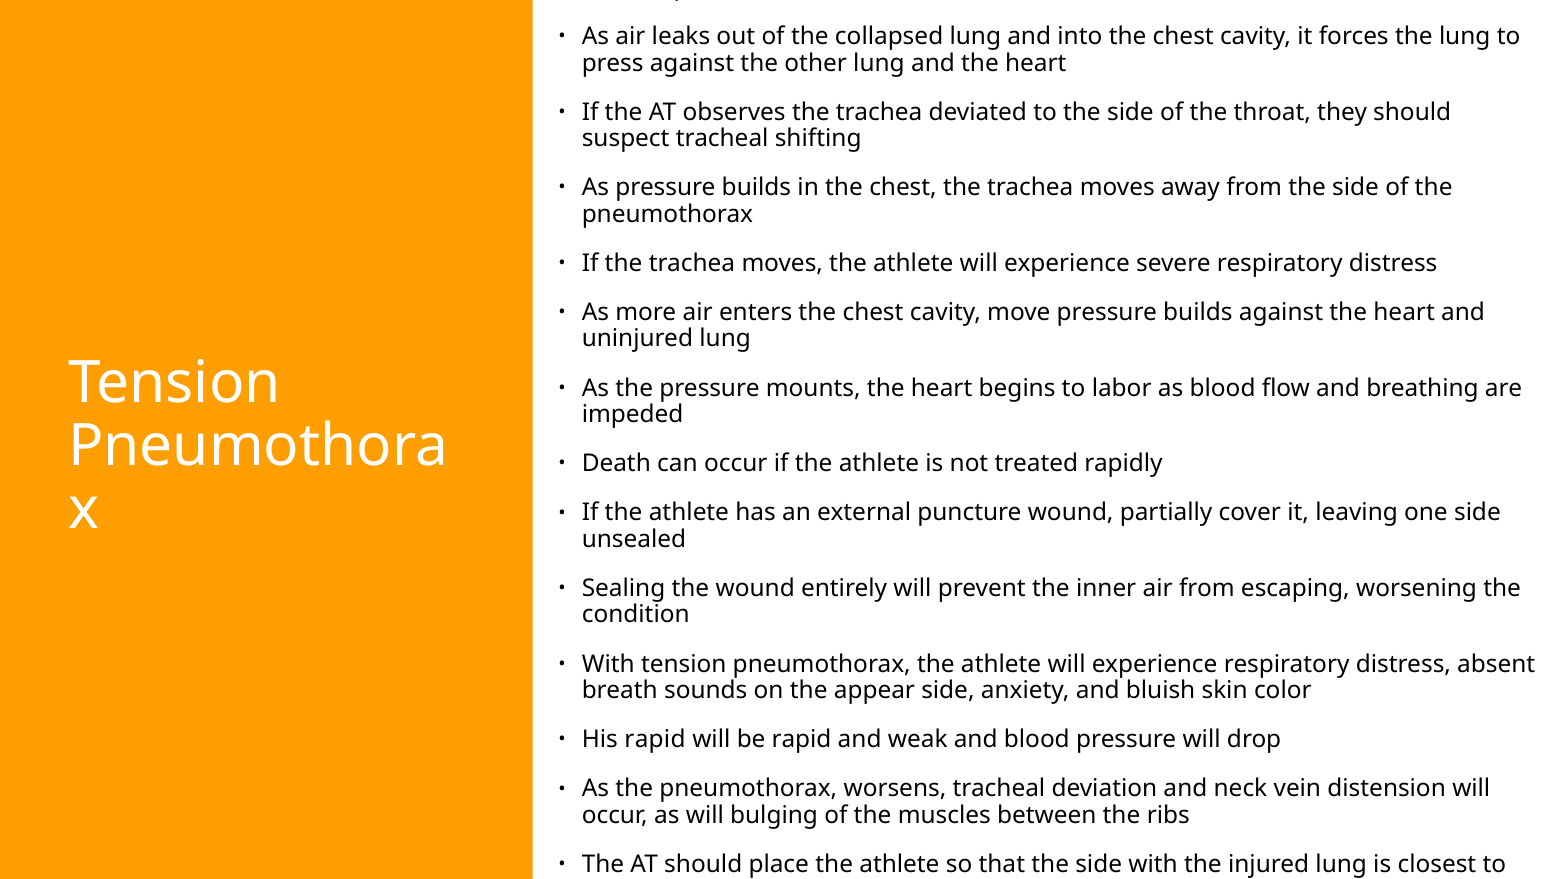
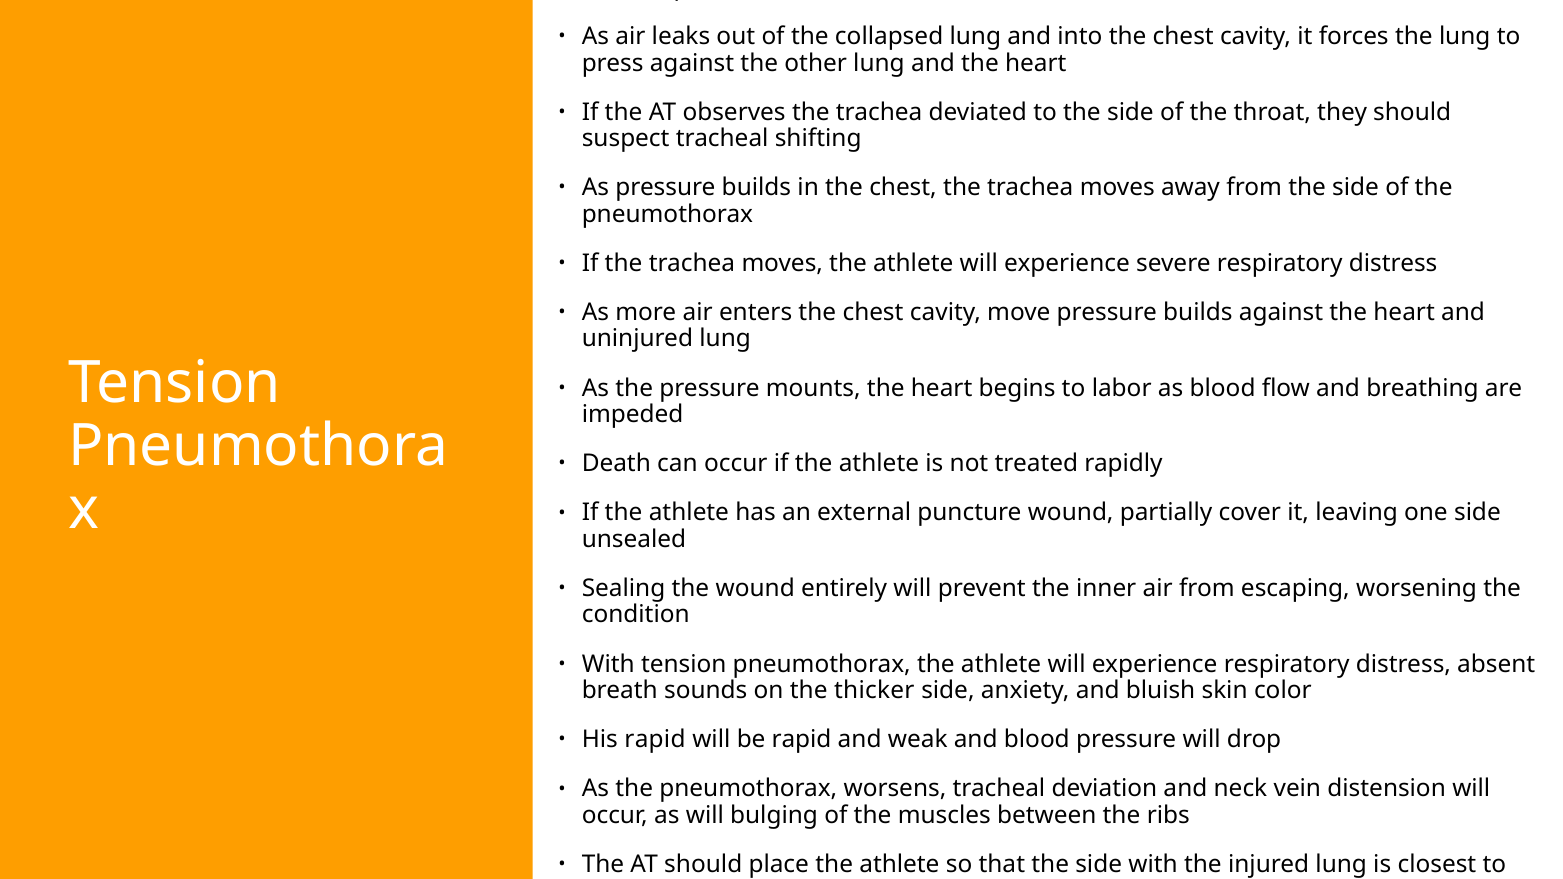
appear: appear -> thicker (874, 691)
